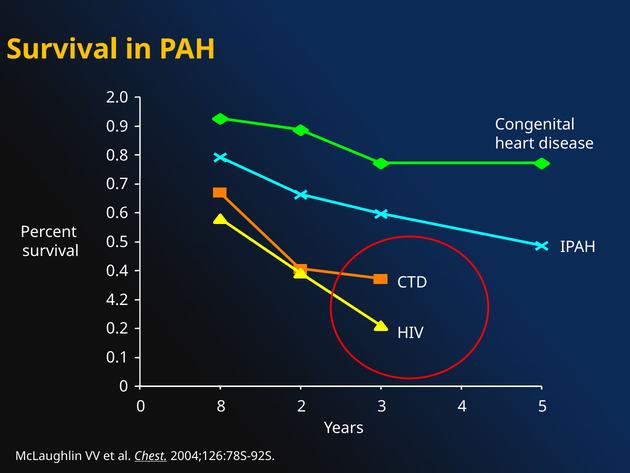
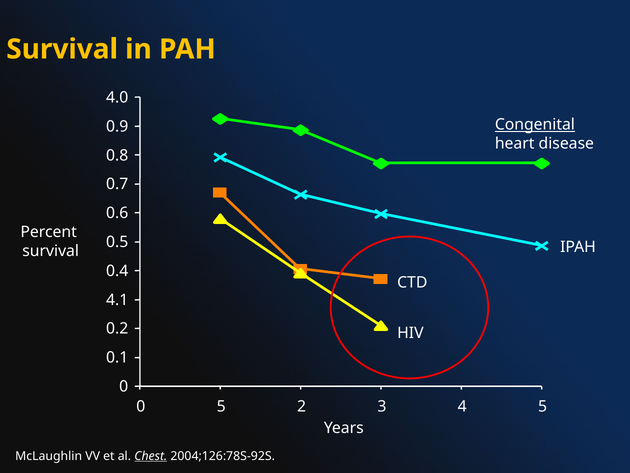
2.0: 2.0 -> 4.0 (117, 97)
Congenital underline: none -> present (535, 125)
4.2: 4.2 -> 4.1 (117, 300)
0 8: 8 -> 5 (221, 406)
